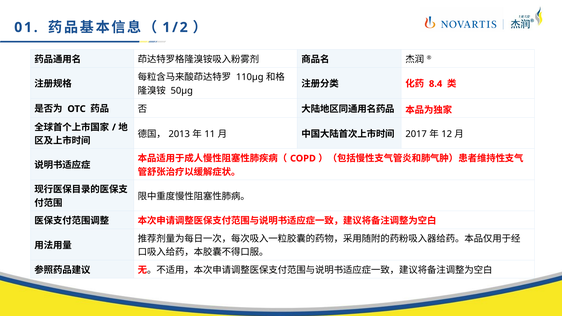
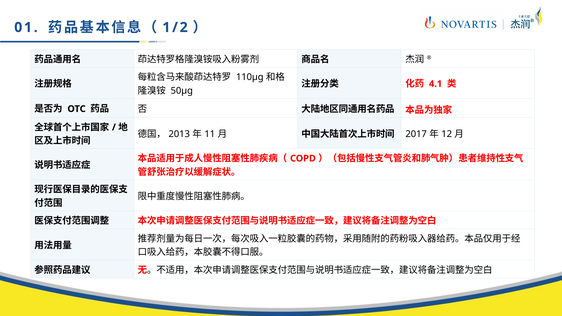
8.4: 8.4 -> 4.1 (436, 84)
